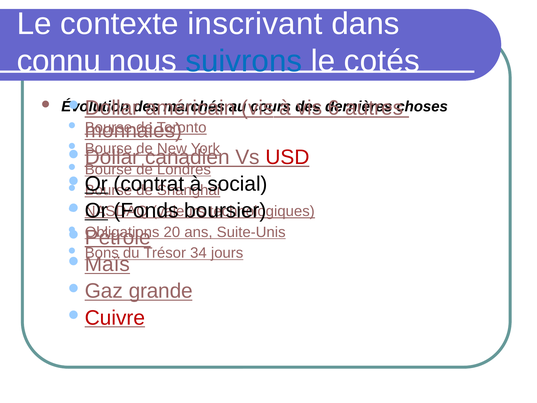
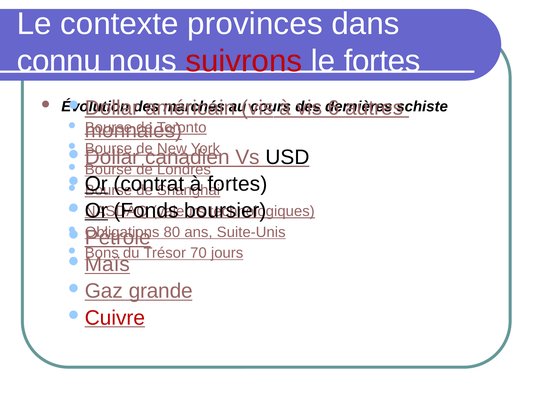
inscrivant: inscrivant -> provinces (255, 24)
suivrons colour: blue -> red (244, 61)
le cotés: cotés -> fortes (382, 61)
choses: choses -> schiste (422, 107)
USD colour: red -> black (287, 157)
social: social -> fortes (237, 184)
20: 20 -> 80 (172, 232)
34: 34 -> 70 (198, 253)
